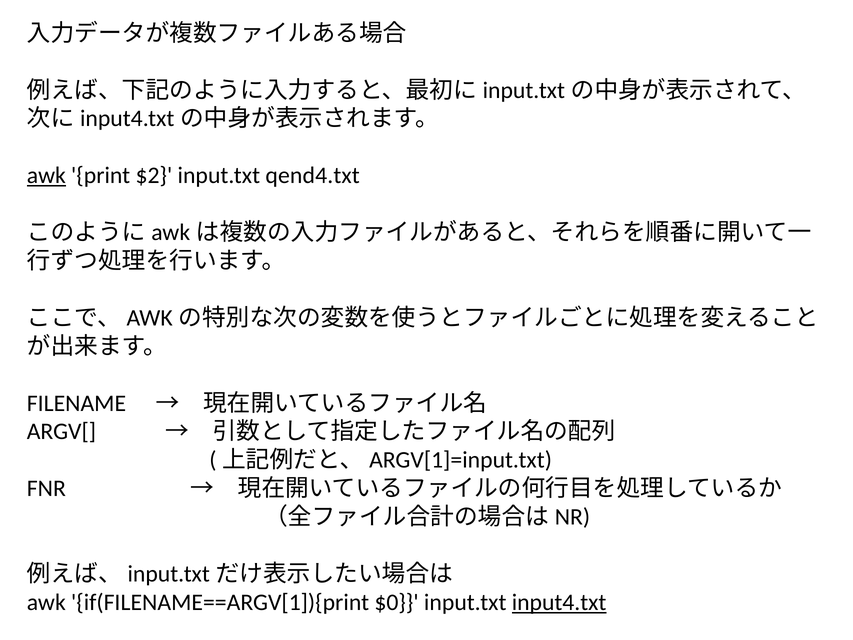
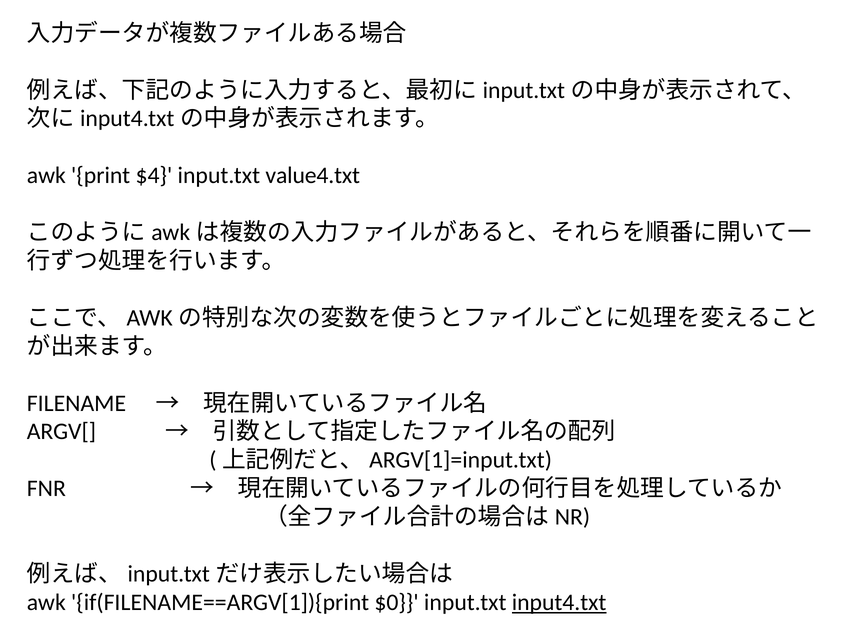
awk underline: present -> none (46, 176)
$2: $2 -> $4 (154, 176)
qend4.txt: qend4.txt -> value4.txt (313, 176)
